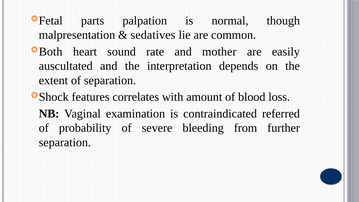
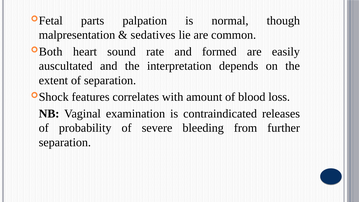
mother: mother -> formed (219, 52)
referred: referred -> releases (281, 114)
